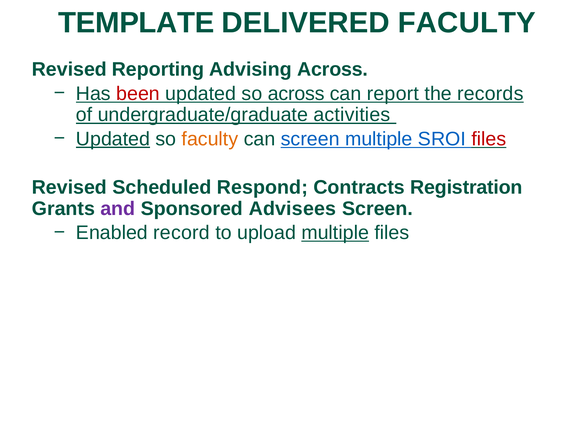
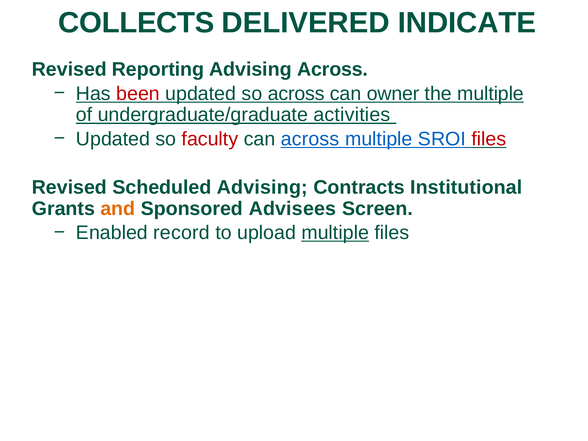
TEMPLATE: TEMPLATE -> COLLECTS (136, 23)
DELIVERED FACULTY: FACULTY -> INDICATE (467, 23)
report: report -> owner (393, 94)
the records: records -> multiple (491, 94)
Updated underline: present -> none (113, 139)
faculty colour: orange -> red (210, 139)
can screen: screen -> across (310, 139)
Scheduled Respond: Respond -> Advising (262, 187)
Registration: Registration -> Institutional (466, 187)
and colour: purple -> orange (118, 209)
